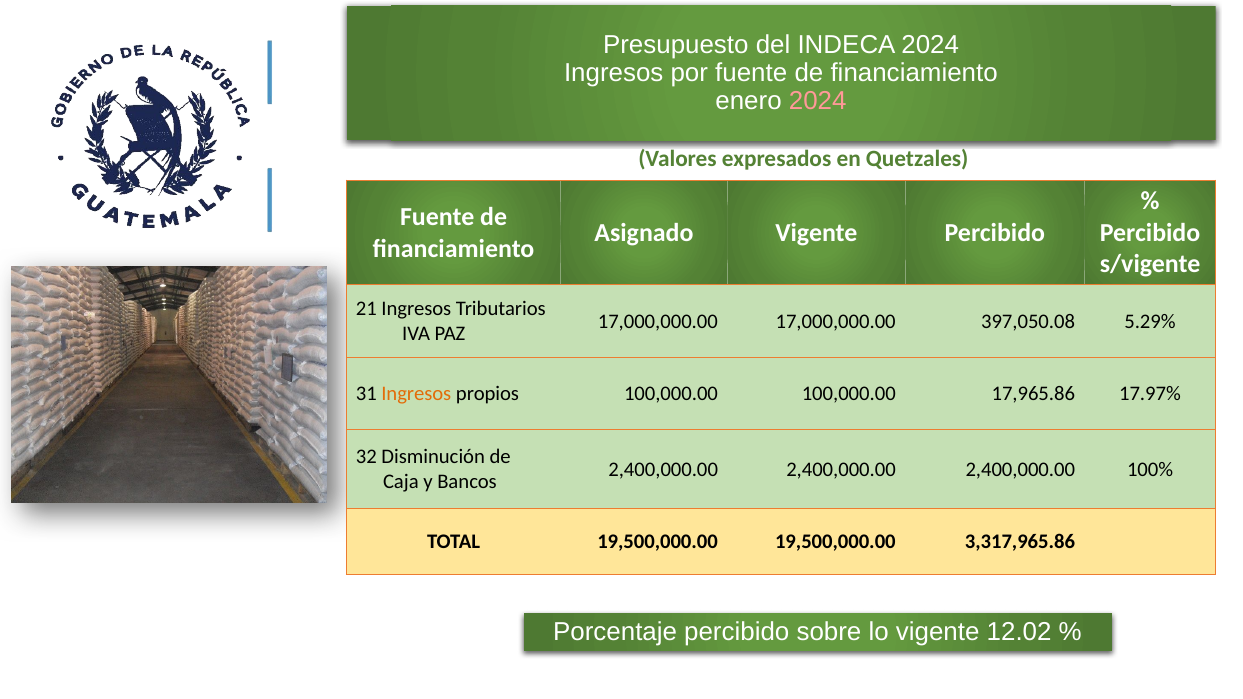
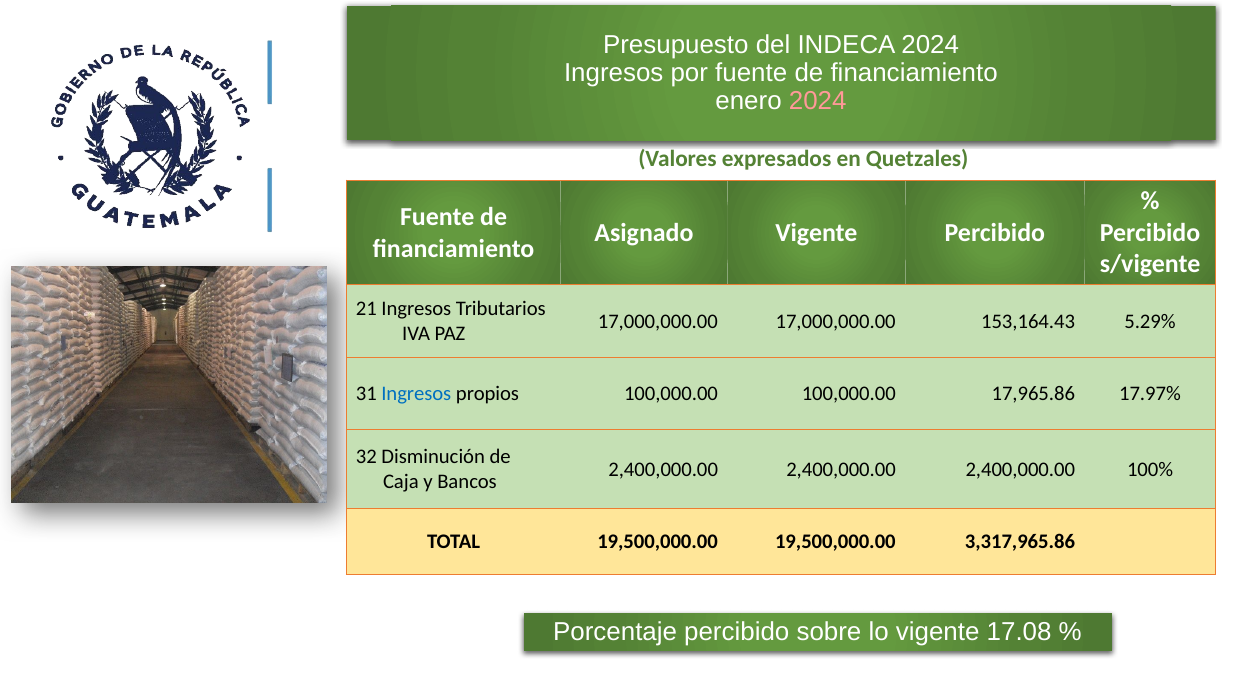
397,050.08: 397,050.08 -> 153,164.43 (1028, 321)
Ingresos colour: orange -> blue (416, 394)
12.02: 12.02 -> 17.08 (1019, 632)
